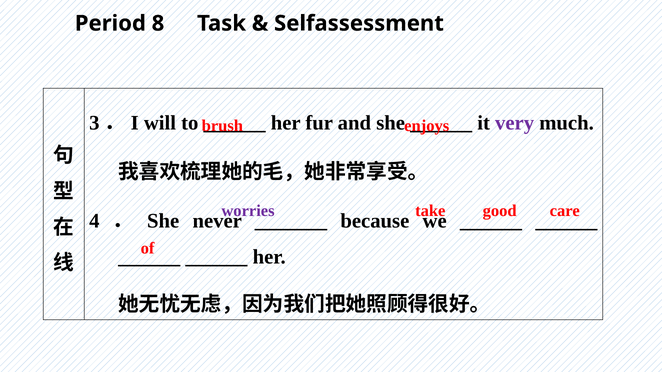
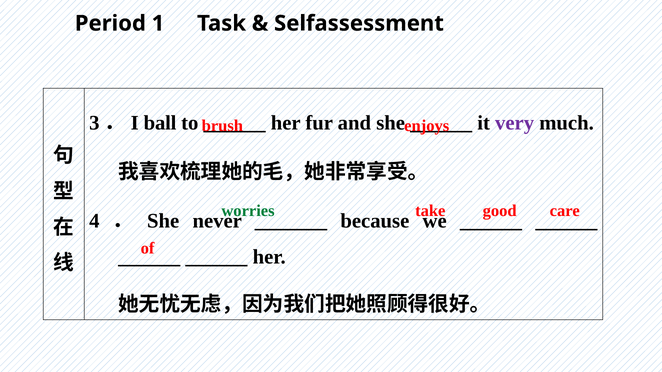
8: 8 -> 1 (158, 23)
will: will -> ball (160, 123)
worries colour: purple -> green (248, 211)
